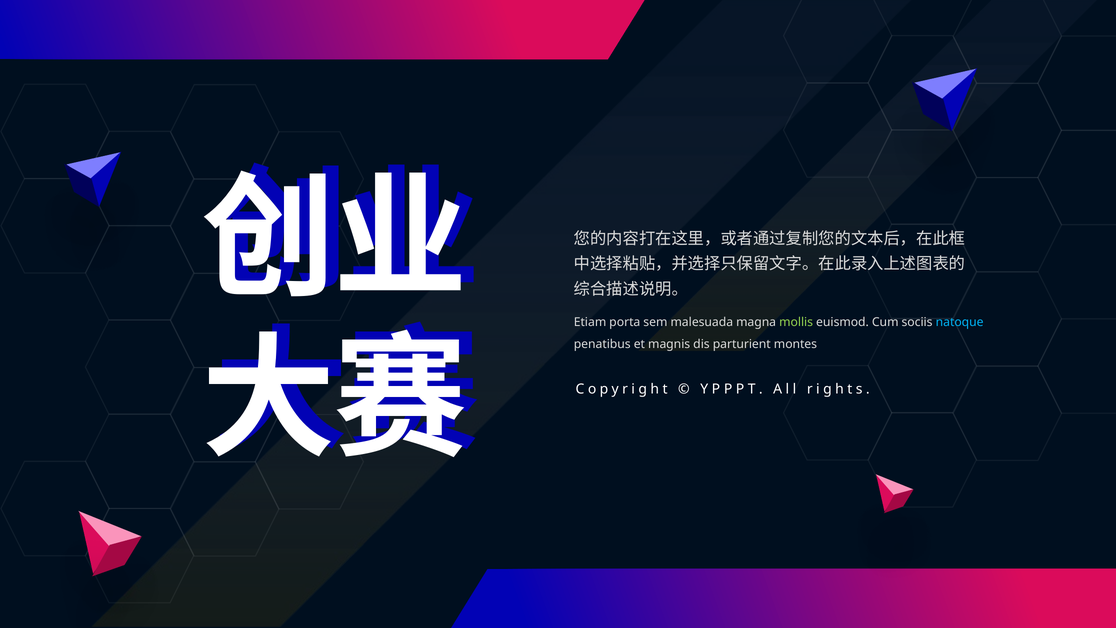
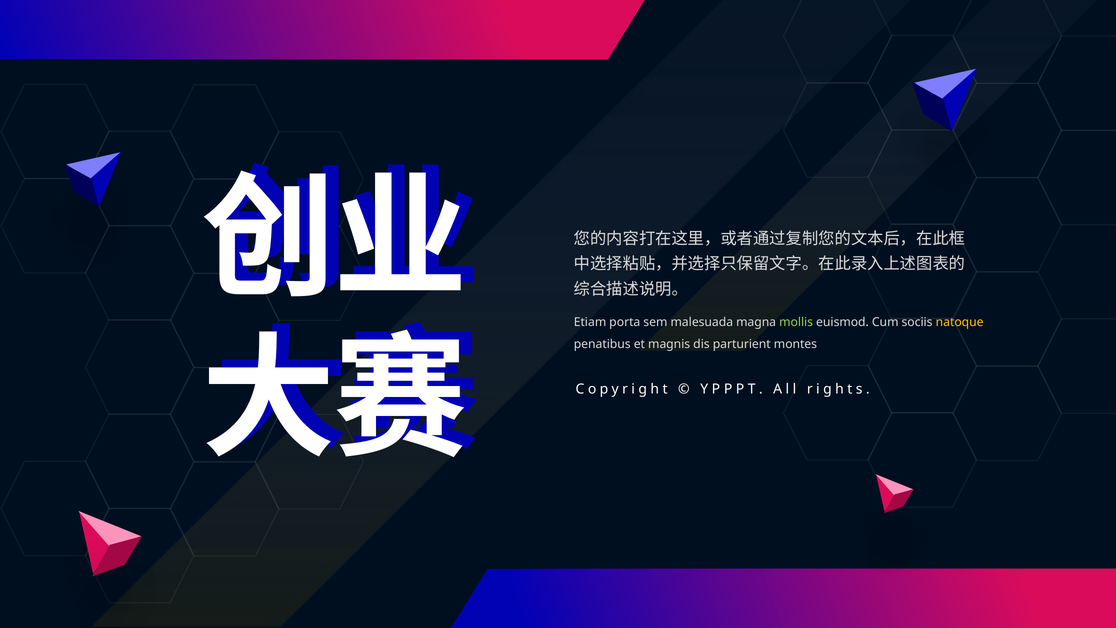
natoque colour: light blue -> yellow (960, 322)
